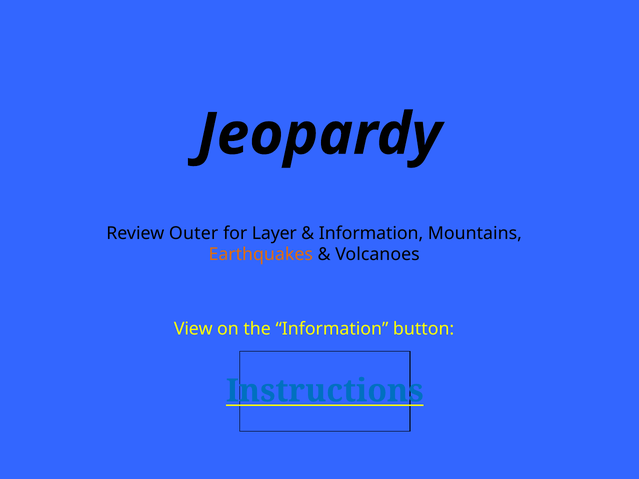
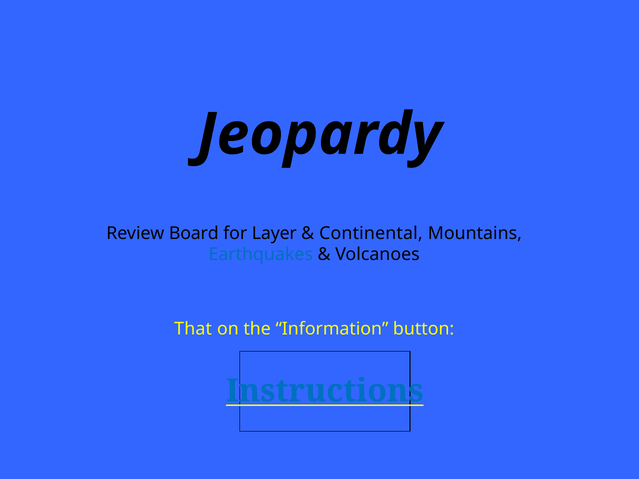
Outer: Outer -> Board (194, 233)
Information: Information -> Continental (371, 233)
Earthquakes colour: orange -> blue (261, 255)
View: View -> That (193, 329)
